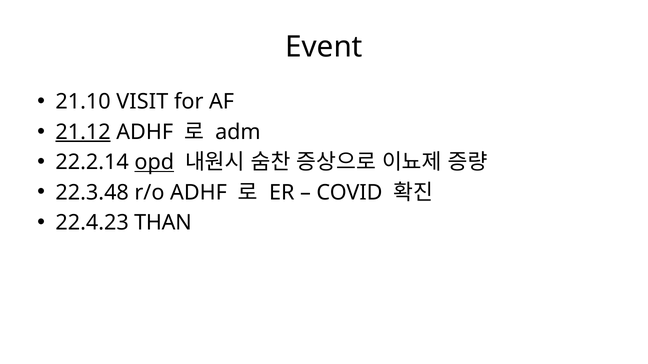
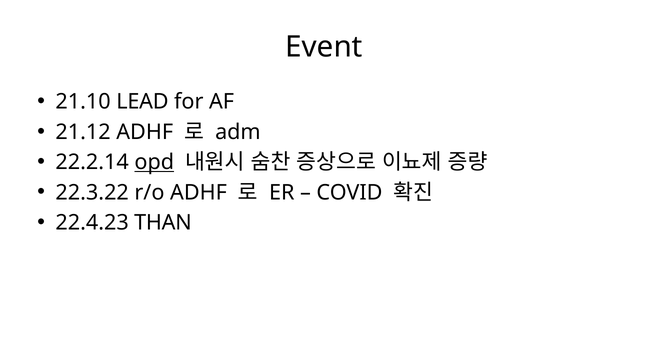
VISIT: VISIT -> LEAD (142, 102)
21.12 underline: present -> none (83, 132)
22.3.48: 22.3.48 -> 22.3.22 (92, 193)
